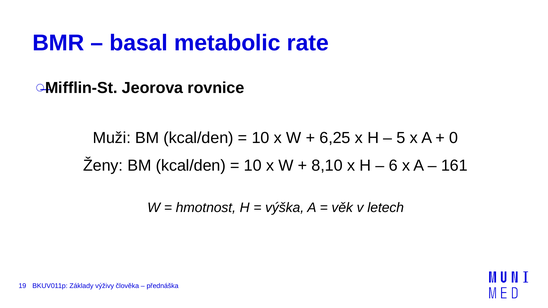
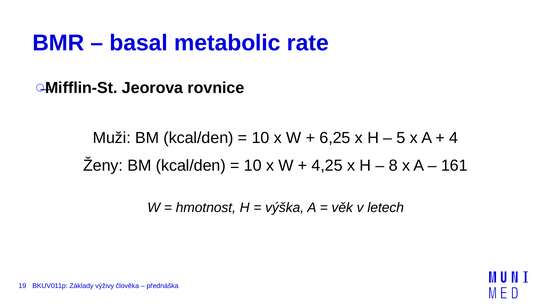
0: 0 -> 4 (454, 138)
8,10: 8,10 -> 4,25 (327, 166)
6: 6 -> 8 (393, 166)
